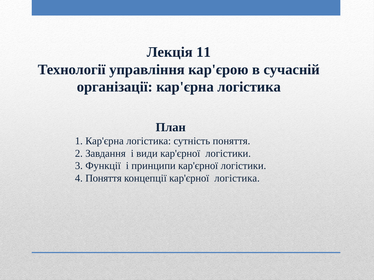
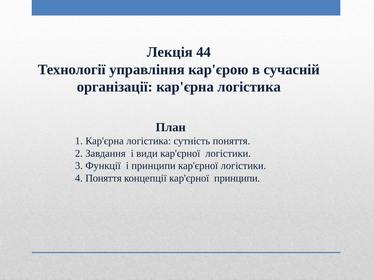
11: 11 -> 44 (204, 52)
кар'єрної логістика: логістика -> принципи (237, 179)
